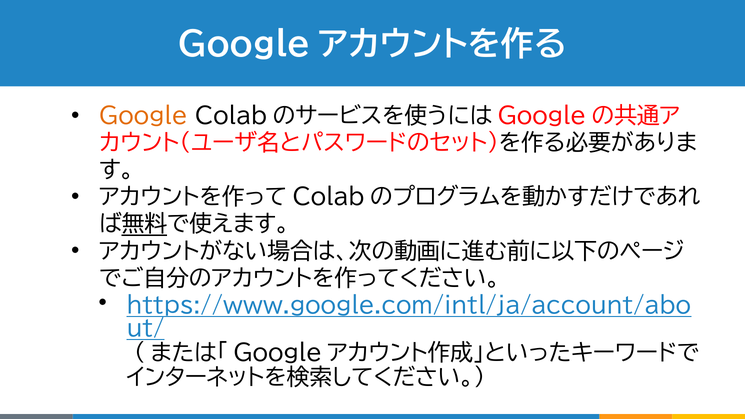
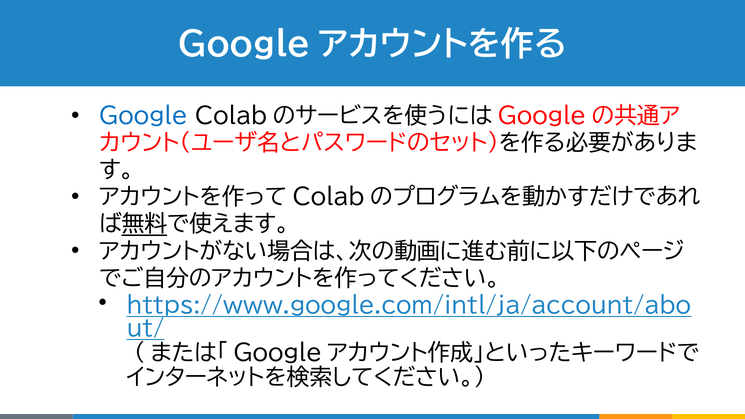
Google colour: orange -> blue (143, 116)
